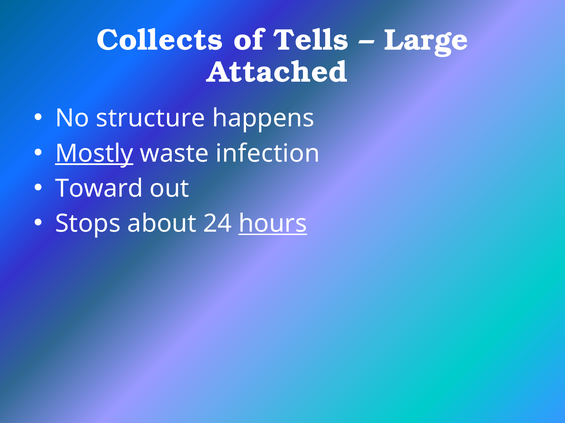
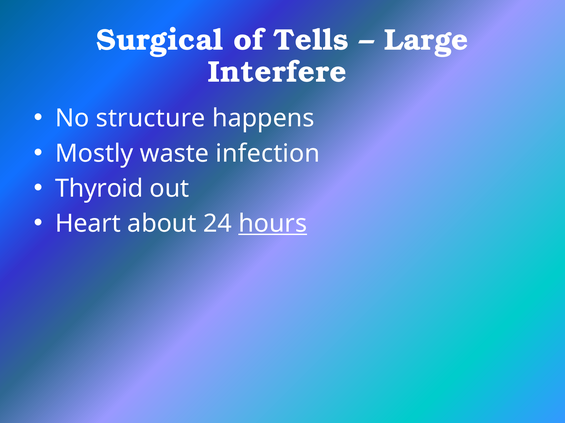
Collects: Collects -> Surgical (160, 40)
Attached: Attached -> Interfere (277, 72)
Mostly underline: present -> none (94, 154)
Toward: Toward -> Thyroid (99, 189)
Stops: Stops -> Heart (88, 224)
